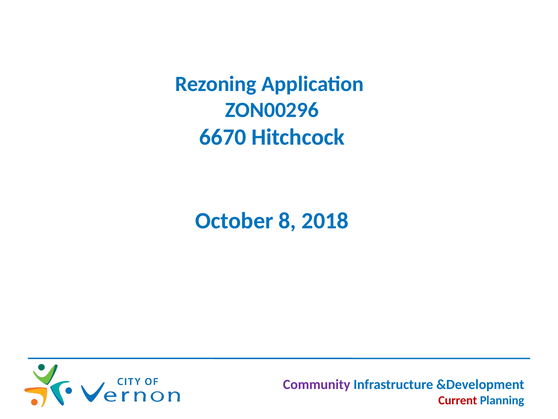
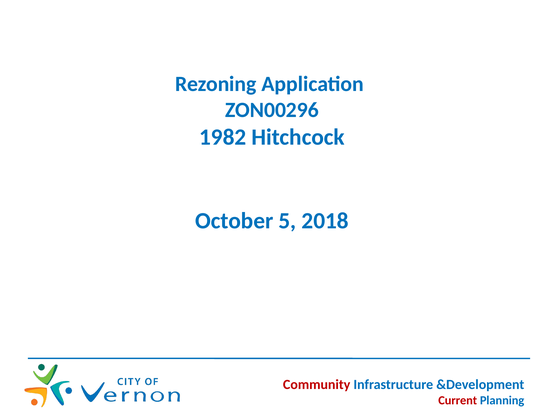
6670: 6670 -> 1982 (223, 137)
8: 8 -> 5 (287, 221)
Community colour: purple -> red (317, 384)
